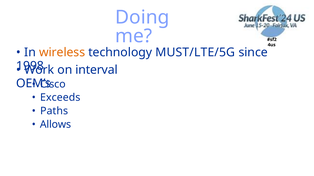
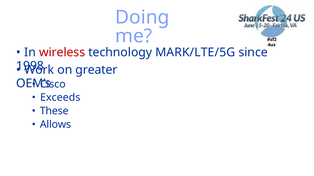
wireless colour: orange -> red (62, 52)
MUST/LTE/5G: MUST/LTE/5G -> MARK/LTE/5G (195, 52)
interval: interval -> greater (96, 70)
Paths: Paths -> These (54, 111)
